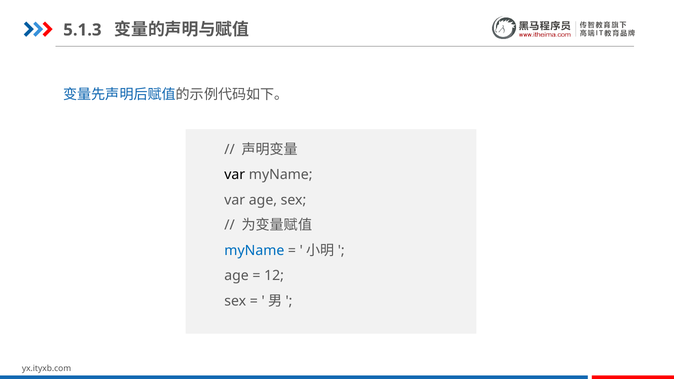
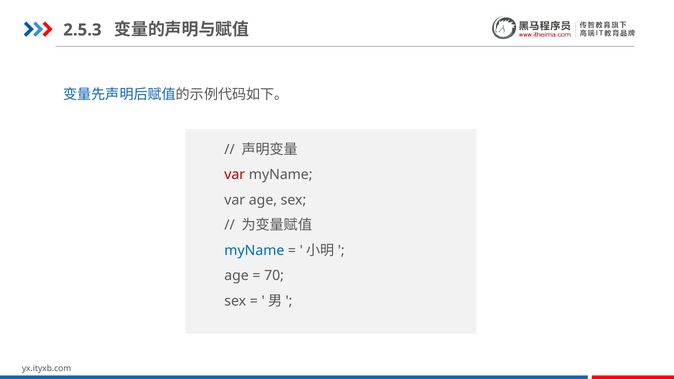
5.1.3: 5.1.3 -> 2.5.3 (82, 30)
var colour: black -> red (235, 175)
12: 12 -> 70 (274, 276)
